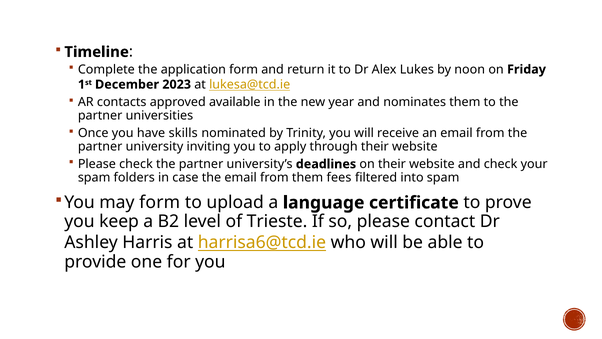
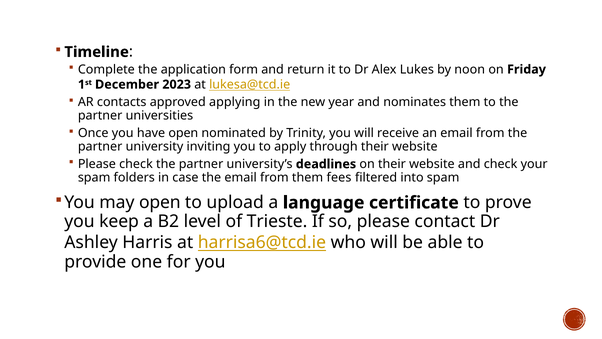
available: available -> applying (235, 102)
have skills: skills -> open (183, 133)
may form: form -> open (160, 202)
